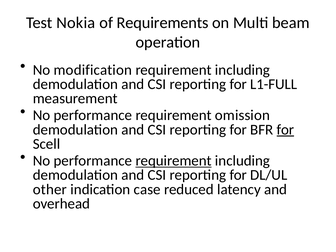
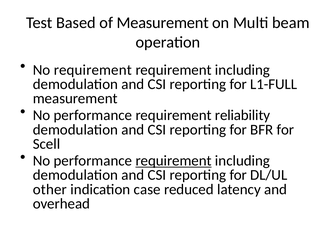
Nokia: Nokia -> Based (76, 23)
of Requirements: Requirements -> Measurement (163, 23)
No modification: modification -> requirement (93, 70)
omission: omission -> reliability (243, 115)
for underline: present -> none (285, 130)
